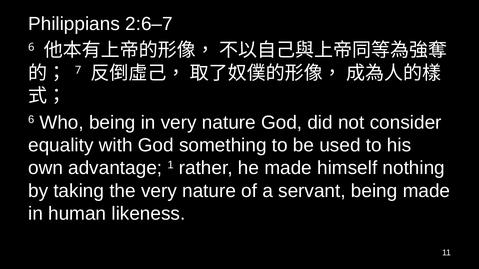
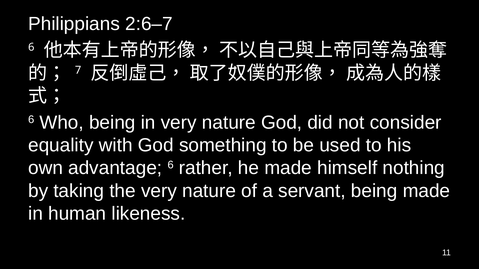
advantage 1: 1 -> 6 (171, 165)
